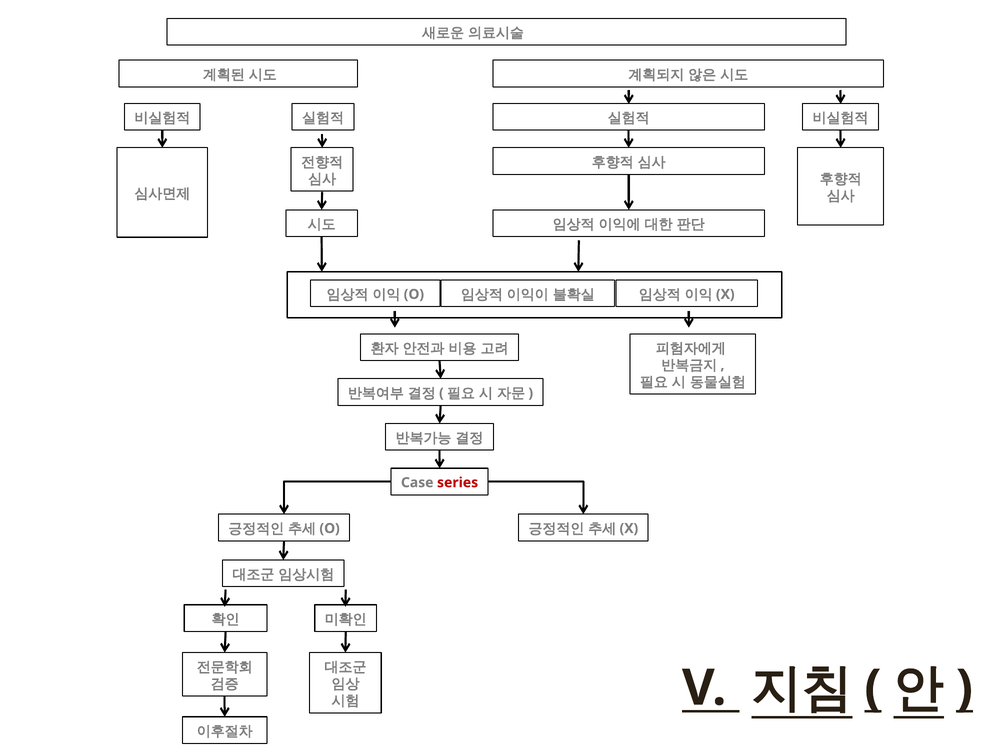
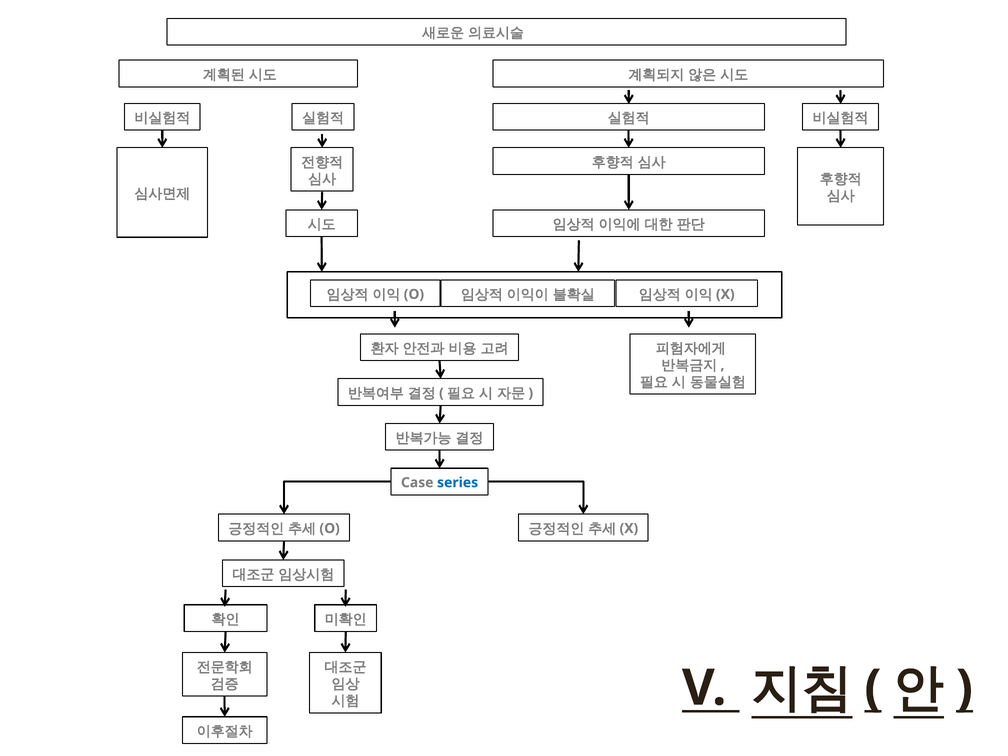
series colour: red -> blue (458, 483)
